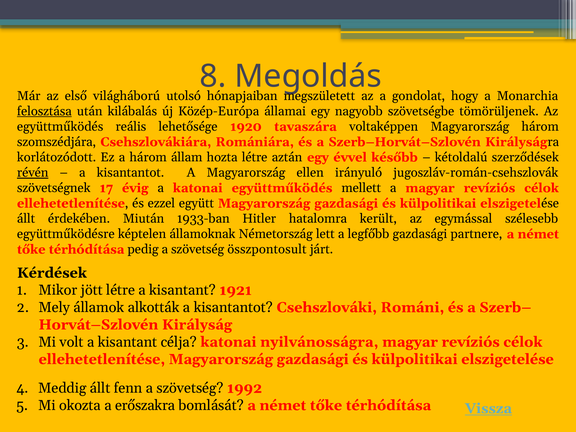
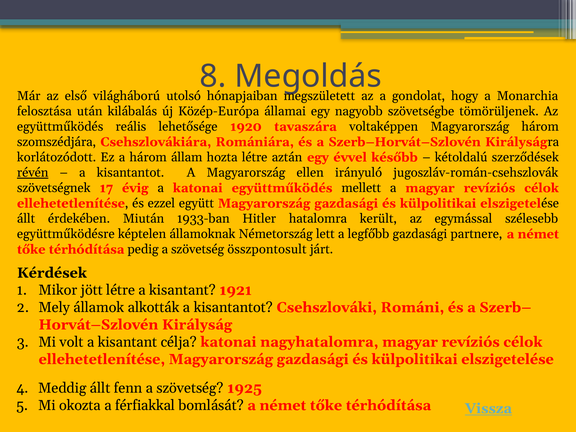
felosztása underline: present -> none (44, 111)
nyilvánosságra: nyilvánosságra -> nagyhatalomra (319, 342)
1992: 1992 -> 1925 (245, 388)
erőszakra: erőszakra -> férfiakkal (145, 405)
